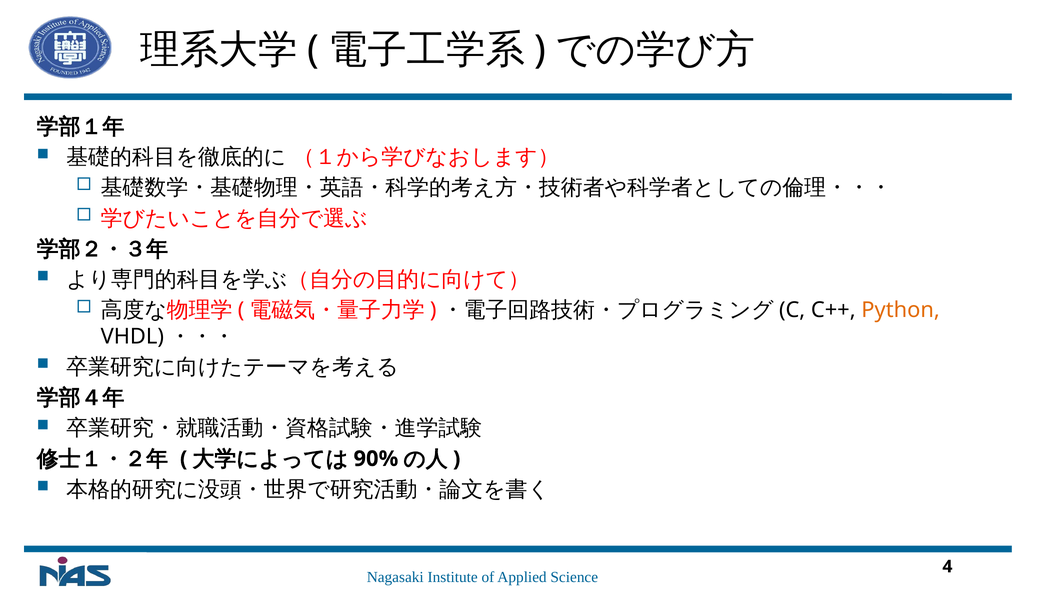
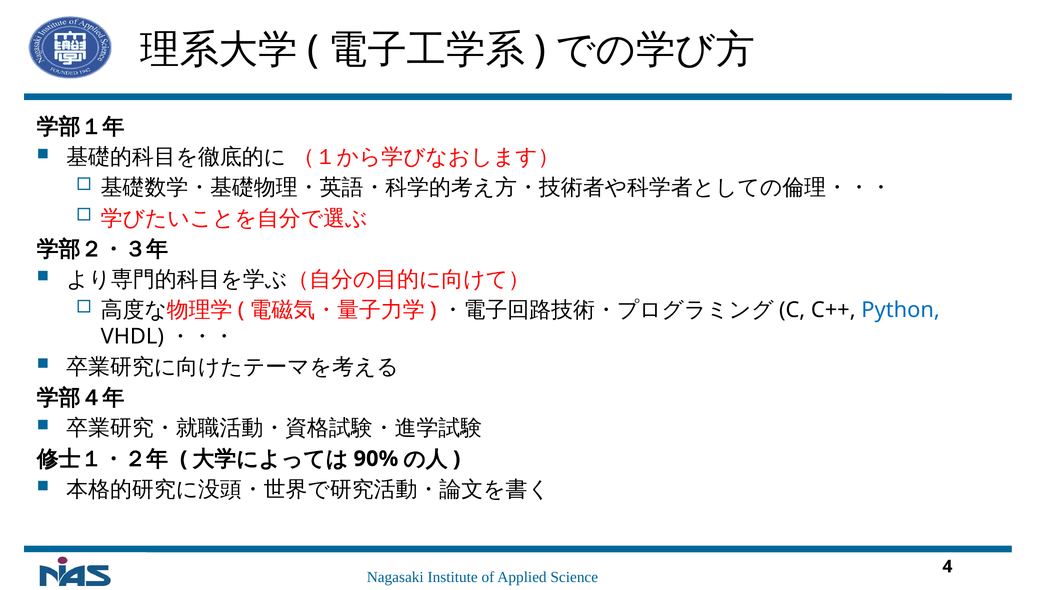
Python colour: orange -> blue (901, 310)
